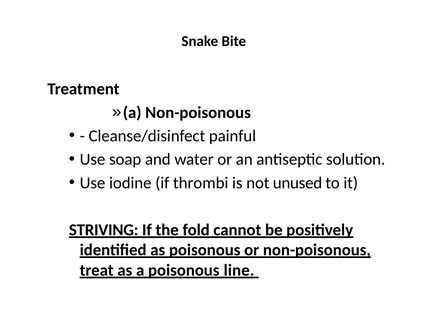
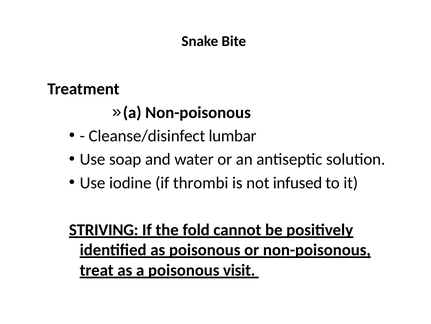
painful: painful -> lumbar (233, 136)
unused: unused -> infused (298, 183)
line: line -> visit (239, 270)
